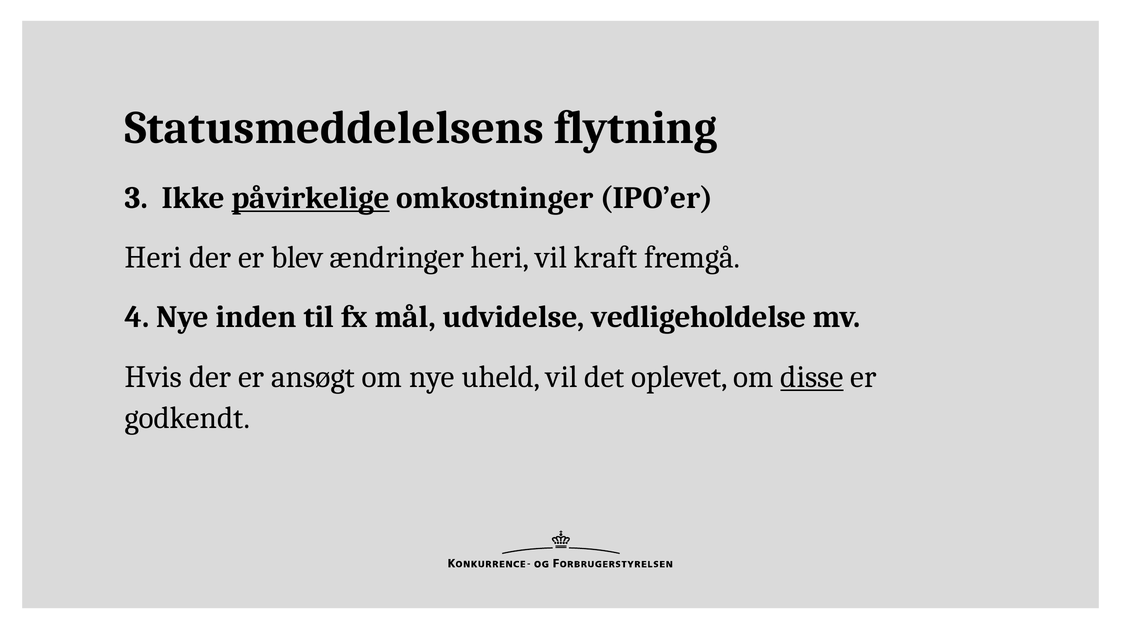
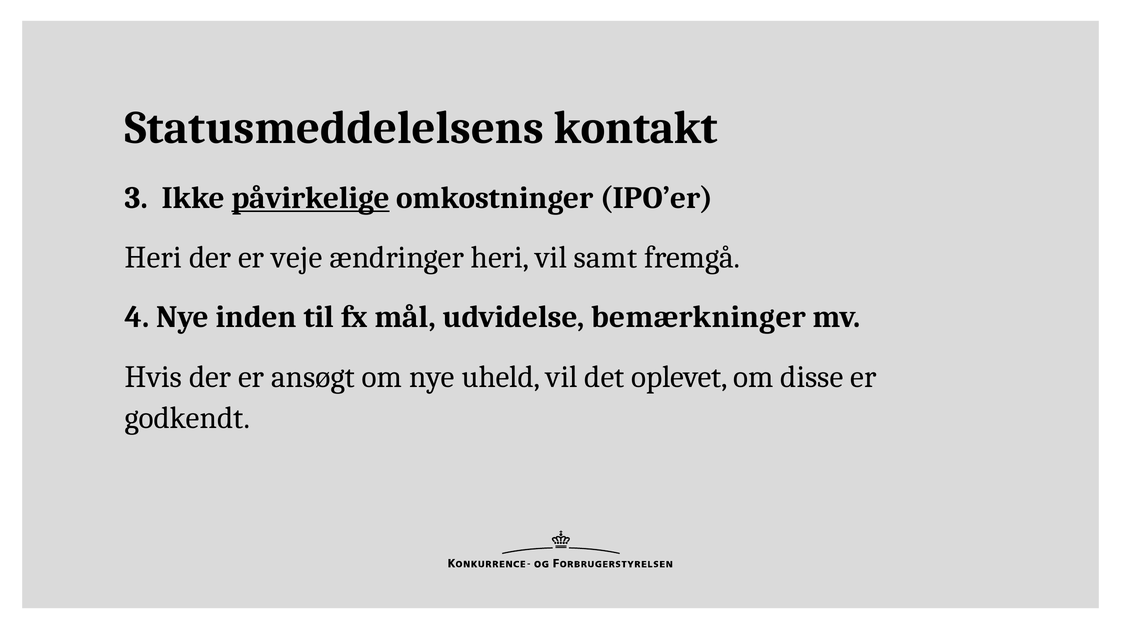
flytning: flytning -> kontakt (636, 128)
blev: blev -> veje (297, 258)
kraft: kraft -> samt (606, 258)
vedligeholdelse: vedligeholdelse -> bemærkninger (699, 317)
disse underline: present -> none (812, 377)
